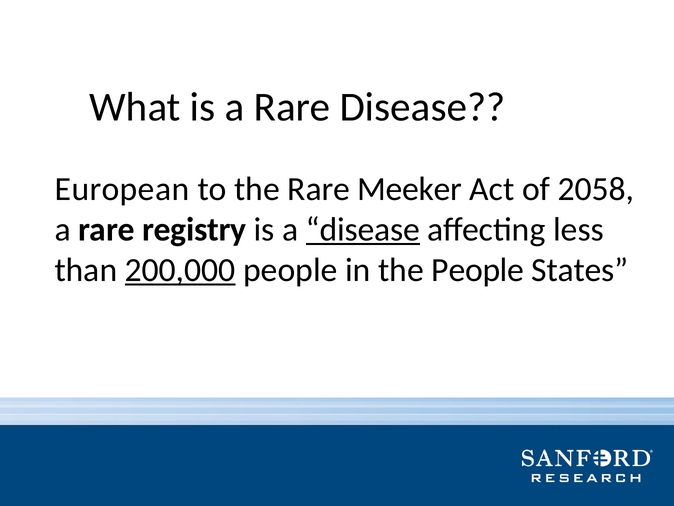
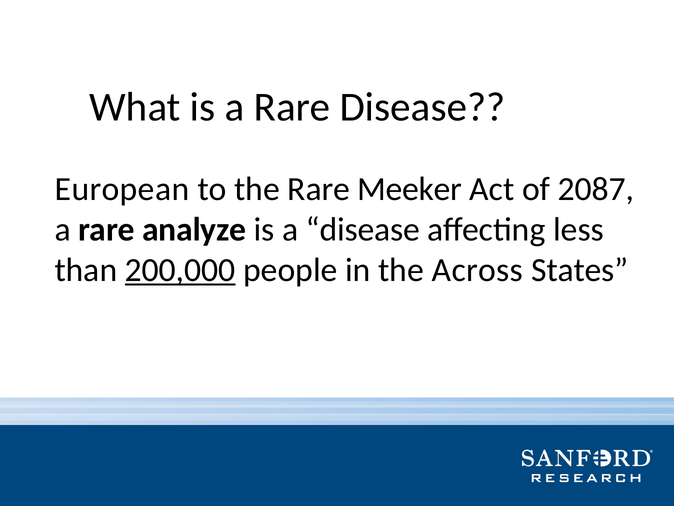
2058: 2058 -> 2087 (596, 189)
registry: registry -> analyze (194, 229)
disease underline: present -> none (363, 229)
the People: People -> Across (477, 270)
